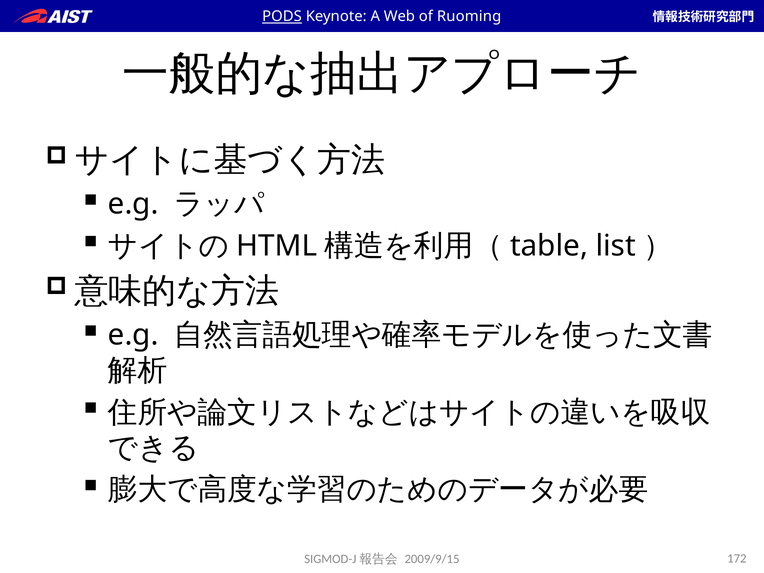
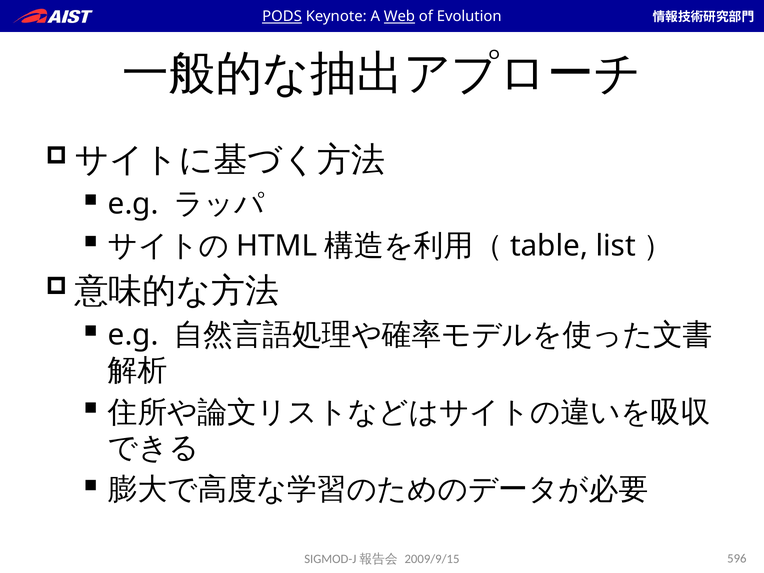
Web underline: none -> present (399, 16)
Ruoming: Ruoming -> Evolution (469, 16)
172: 172 -> 596 (737, 559)
